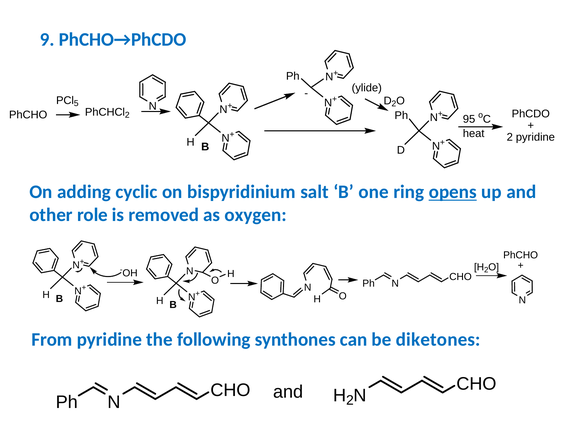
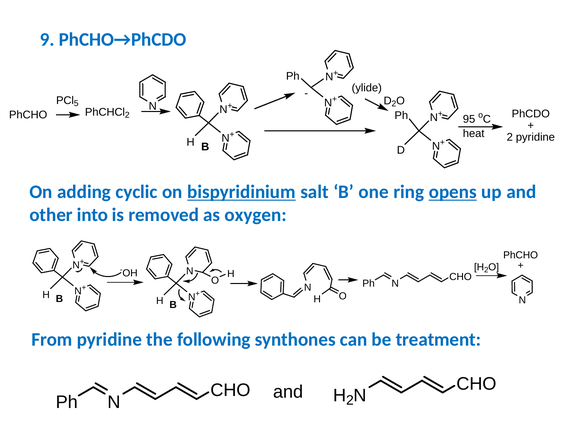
bispyridinium underline: none -> present (241, 192)
role: role -> into (92, 214)
diketones: diketones -> treatment (438, 339)
